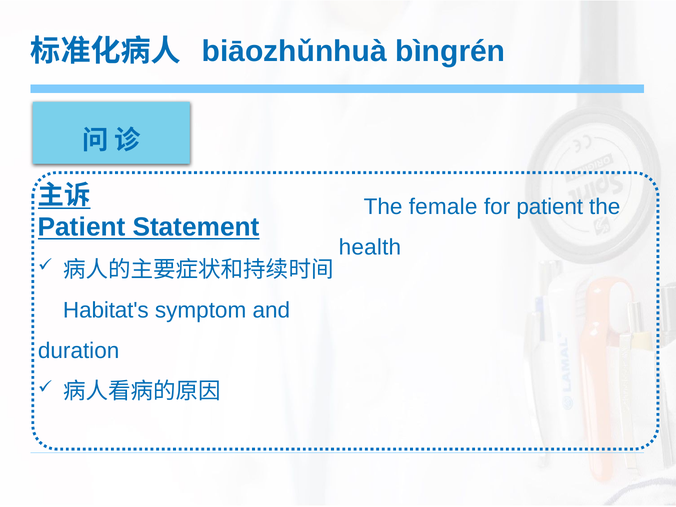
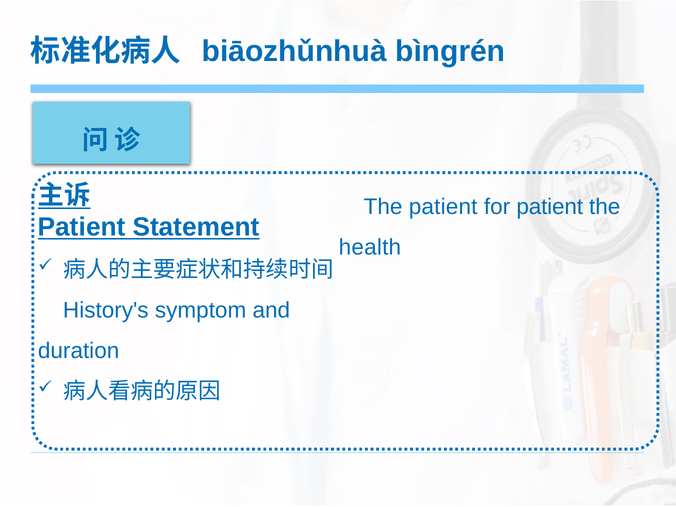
The female: female -> patient (443, 207)
Habitat's: Habitat's -> History's (106, 310)
